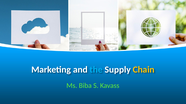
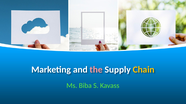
the colour: light blue -> pink (96, 70)
